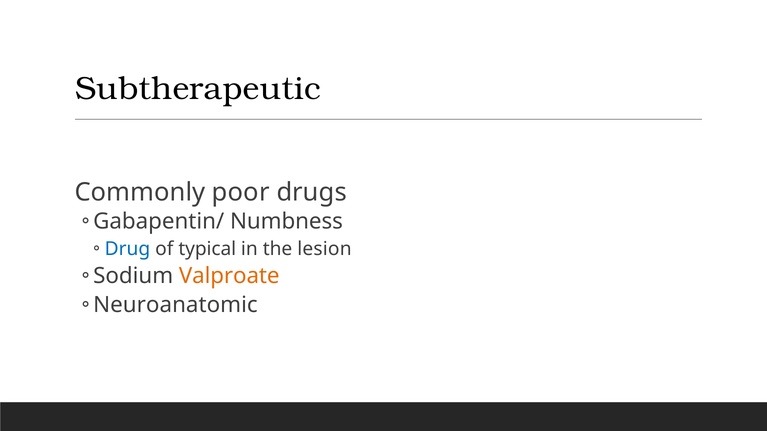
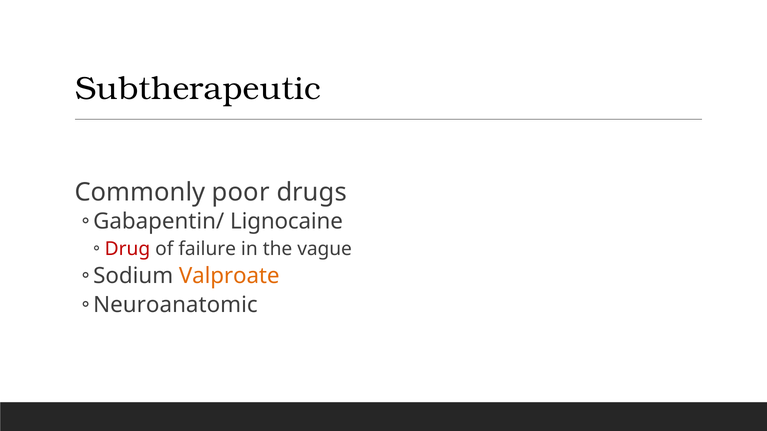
Numbness: Numbness -> Lignocaine (286, 222)
Drug colour: blue -> red (127, 249)
typical: typical -> failure (207, 249)
lesion: lesion -> vague (325, 249)
